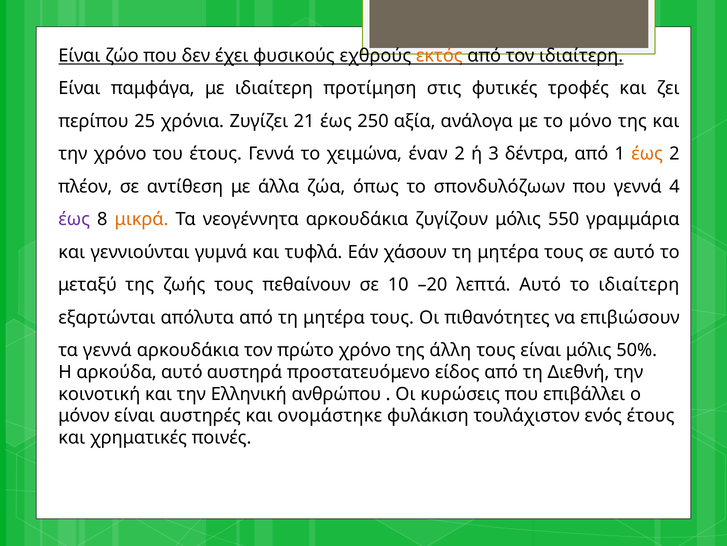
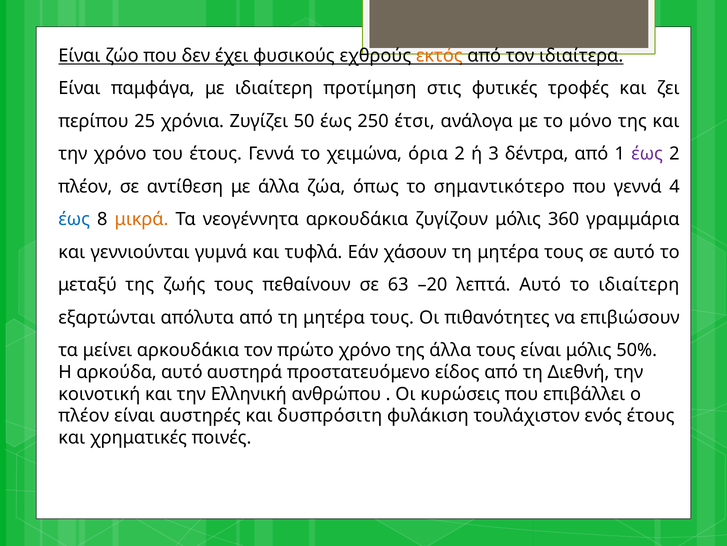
τον ιδιαίτερη: ιδιαίτερη -> ιδιαίτερα (581, 56)
21: 21 -> 50 (304, 121)
αξία: αξία -> έτσι (415, 121)
έναν: έναν -> όρια (428, 154)
έως colour: orange -> purple (647, 154)
σπονδυλόζωων: σπονδυλόζωων -> σημαντικότερο (499, 186)
έως colour: purple -> blue (74, 219)
550: 550 -> 360 (564, 219)
10: 10 -> 63 (398, 285)
τα γεννά: γεννά -> μείνει (107, 350)
της άλλη: άλλη -> άλλα (450, 350)
μόνον: μόνον -> πλέον (84, 415)
ονομάστηκε: ονομάστηκε -> δυσπρόσιτη (330, 415)
